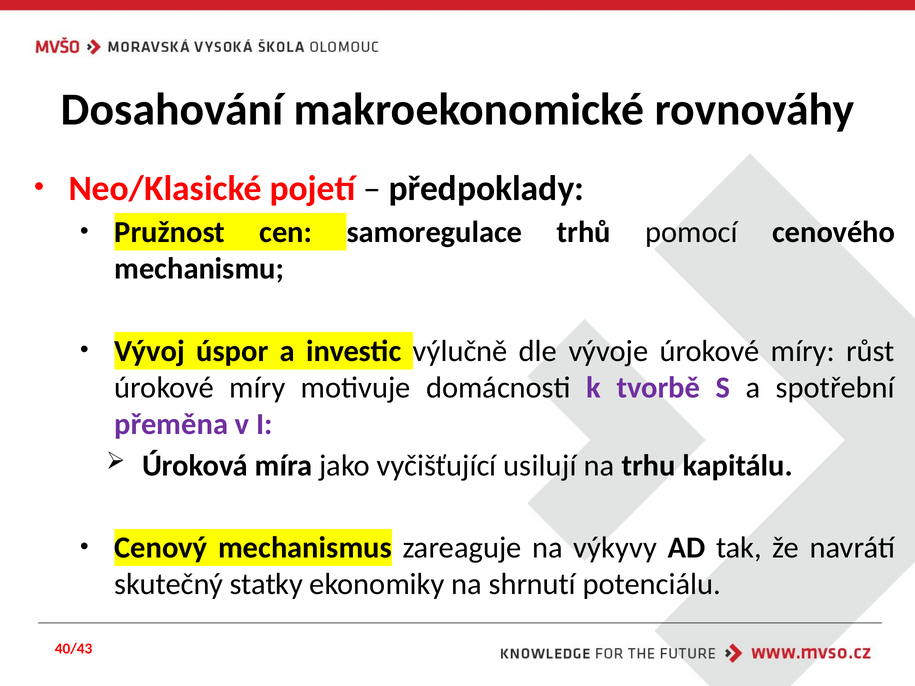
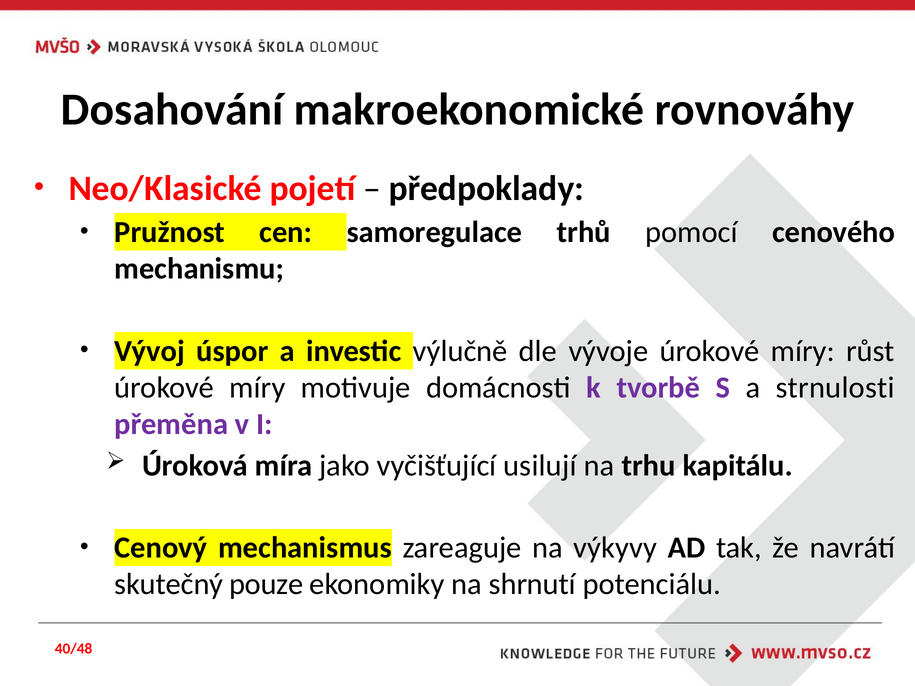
spotřební: spotřební -> strnulosti (835, 388)
statky: statky -> pouze (266, 585)
40/43: 40/43 -> 40/48 (74, 649)
